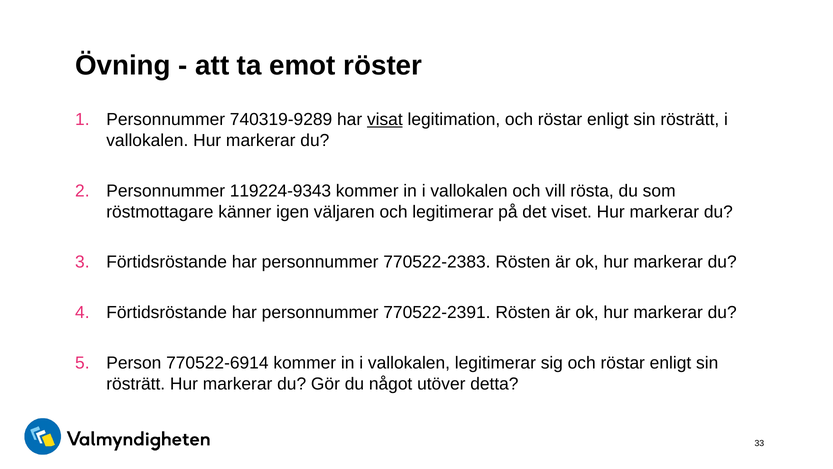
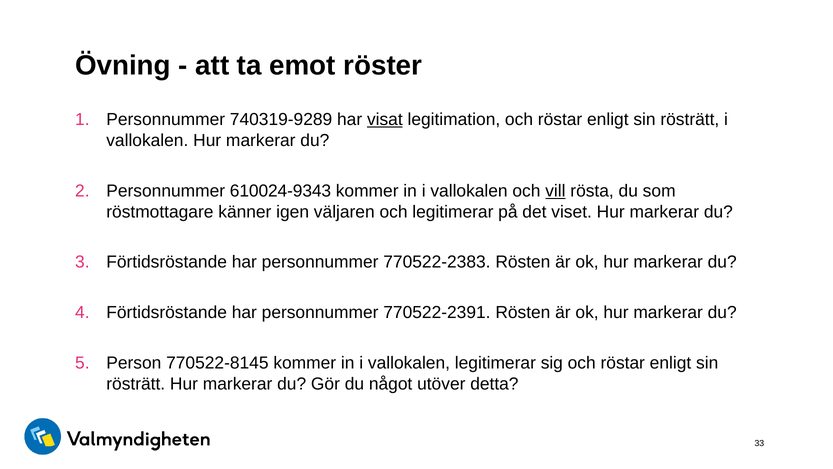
119224-9343: 119224-9343 -> 610024-9343 (281, 191)
vill underline: none -> present (555, 191)
770522-6914: 770522-6914 -> 770522-8145 (217, 363)
